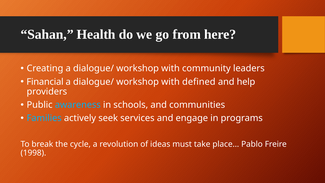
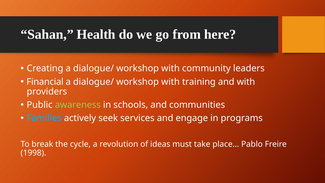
defined: defined -> training (199, 82)
and help: help -> with (246, 82)
awareness colour: light blue -> light green (78, 105)
